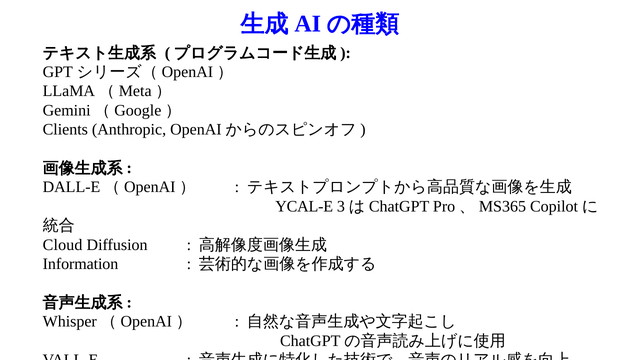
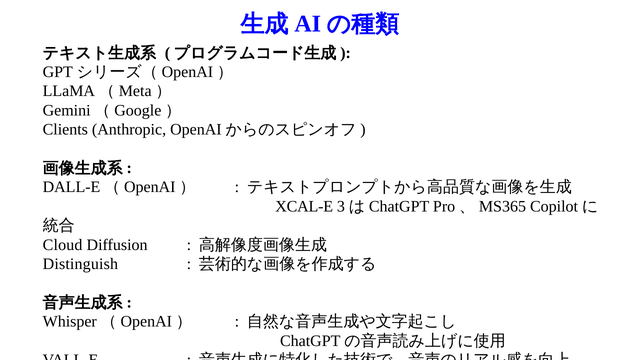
YCAL-E: YCAL-E -> XCAL-E (304, 206)
Information: Information -> Distinguish (80, 264)
